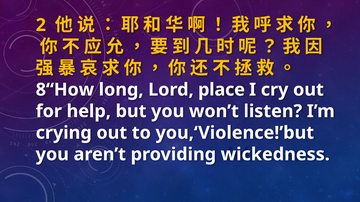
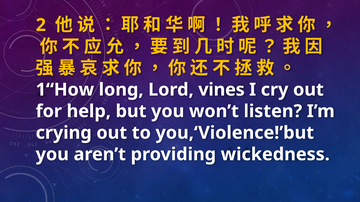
8“How: 8“How -> 1“How (65, 90)
place: place -> vines (221, 90)
